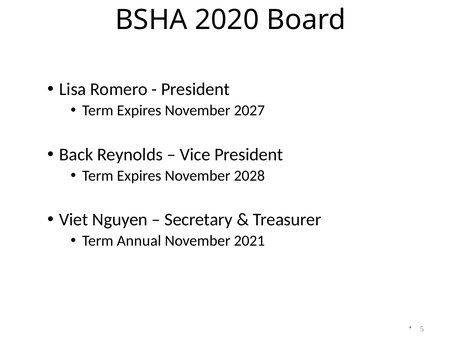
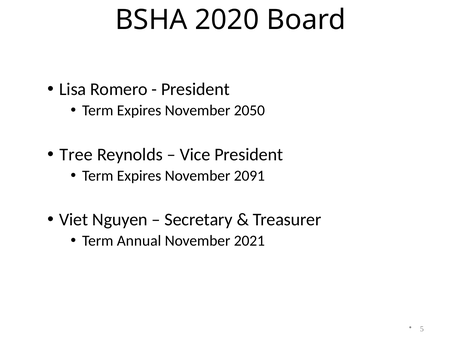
2027: 2027 -> 2050 (249, 110)
Back: Back -> Tree (76, 154)
2028: 2028 -> 2091 (249, 176)
